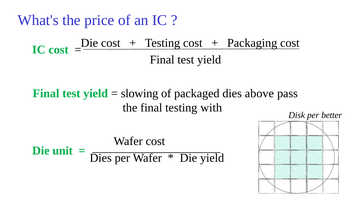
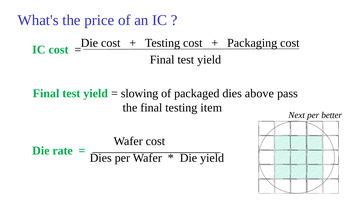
with: with -> item (211, 108)
Disk: Disk -> Next (297, 115)
unit: unit -> rate (63, 151)
